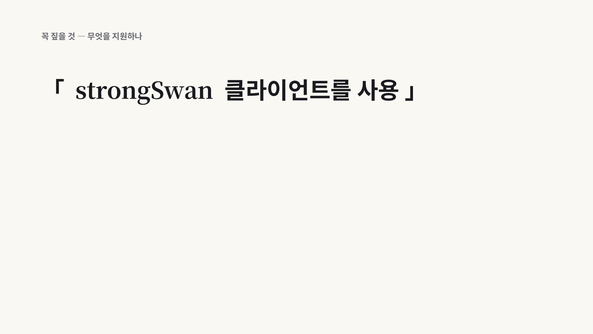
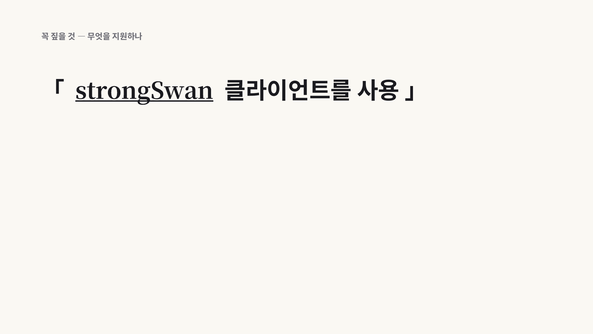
strongSwan underline: none -> present (144, 91)
